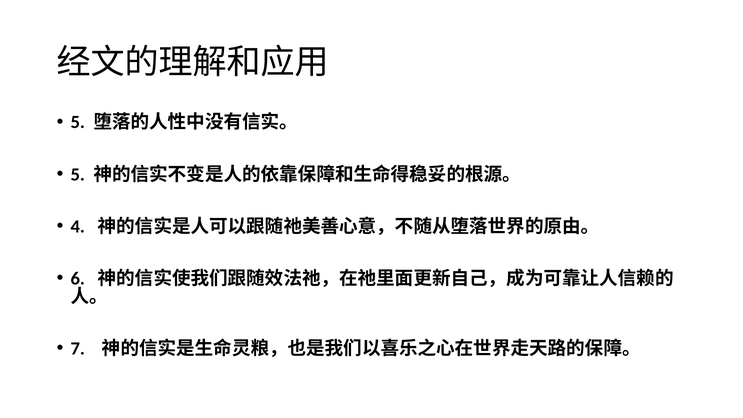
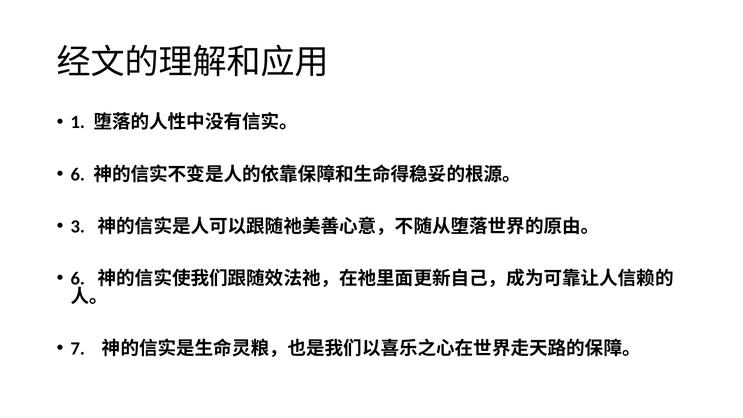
5: 5 -> 1 (78, 122)
5: 5 -> 6 (78, 174)
4: 4 -> 3 (78, 226)
